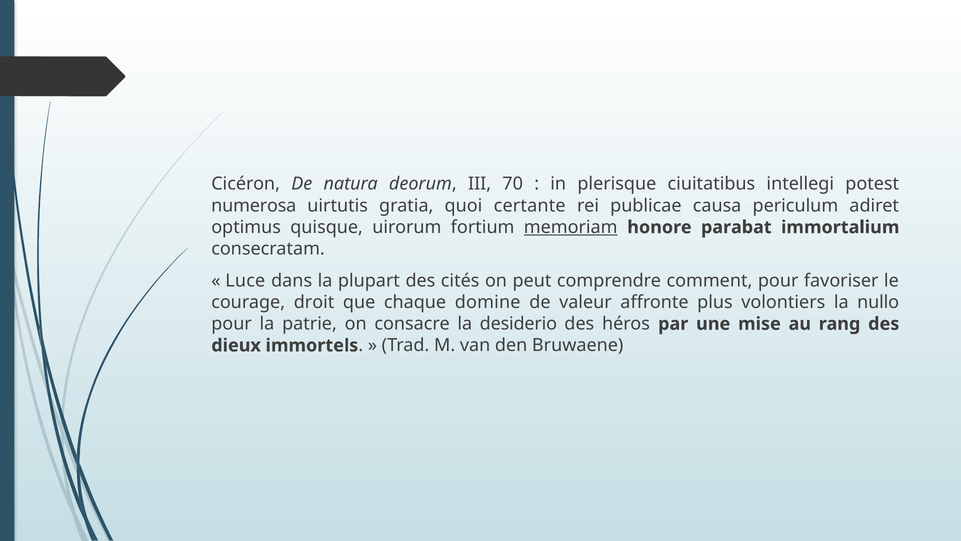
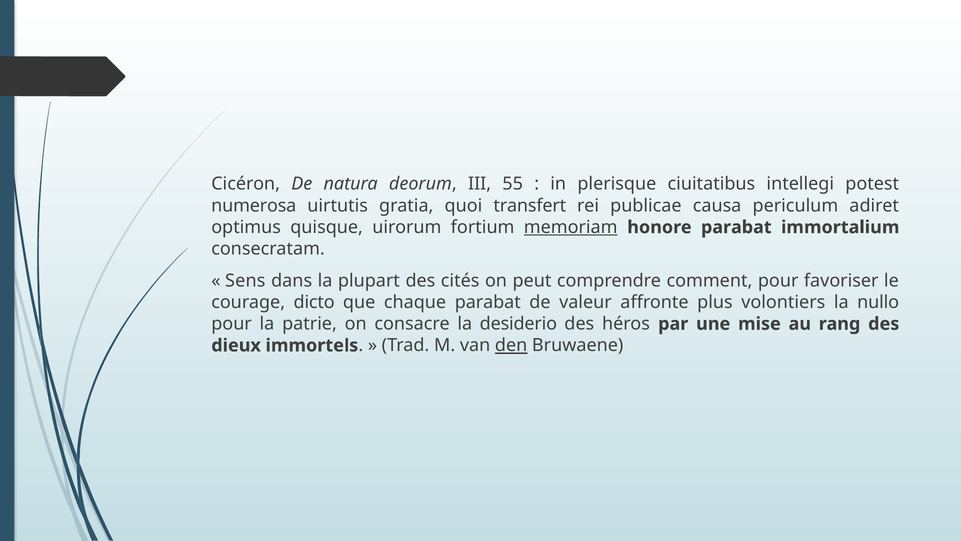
70: 70 -> 55 (513, 184)
certante: certante -> transfert (530, 205)
Luce: Luce -> Sens (245, 280)
droit: droit -> dicto (314, 302)
chaque domine: domine -> parabat (488, 302)
den underline: none -> present (511, 345)
